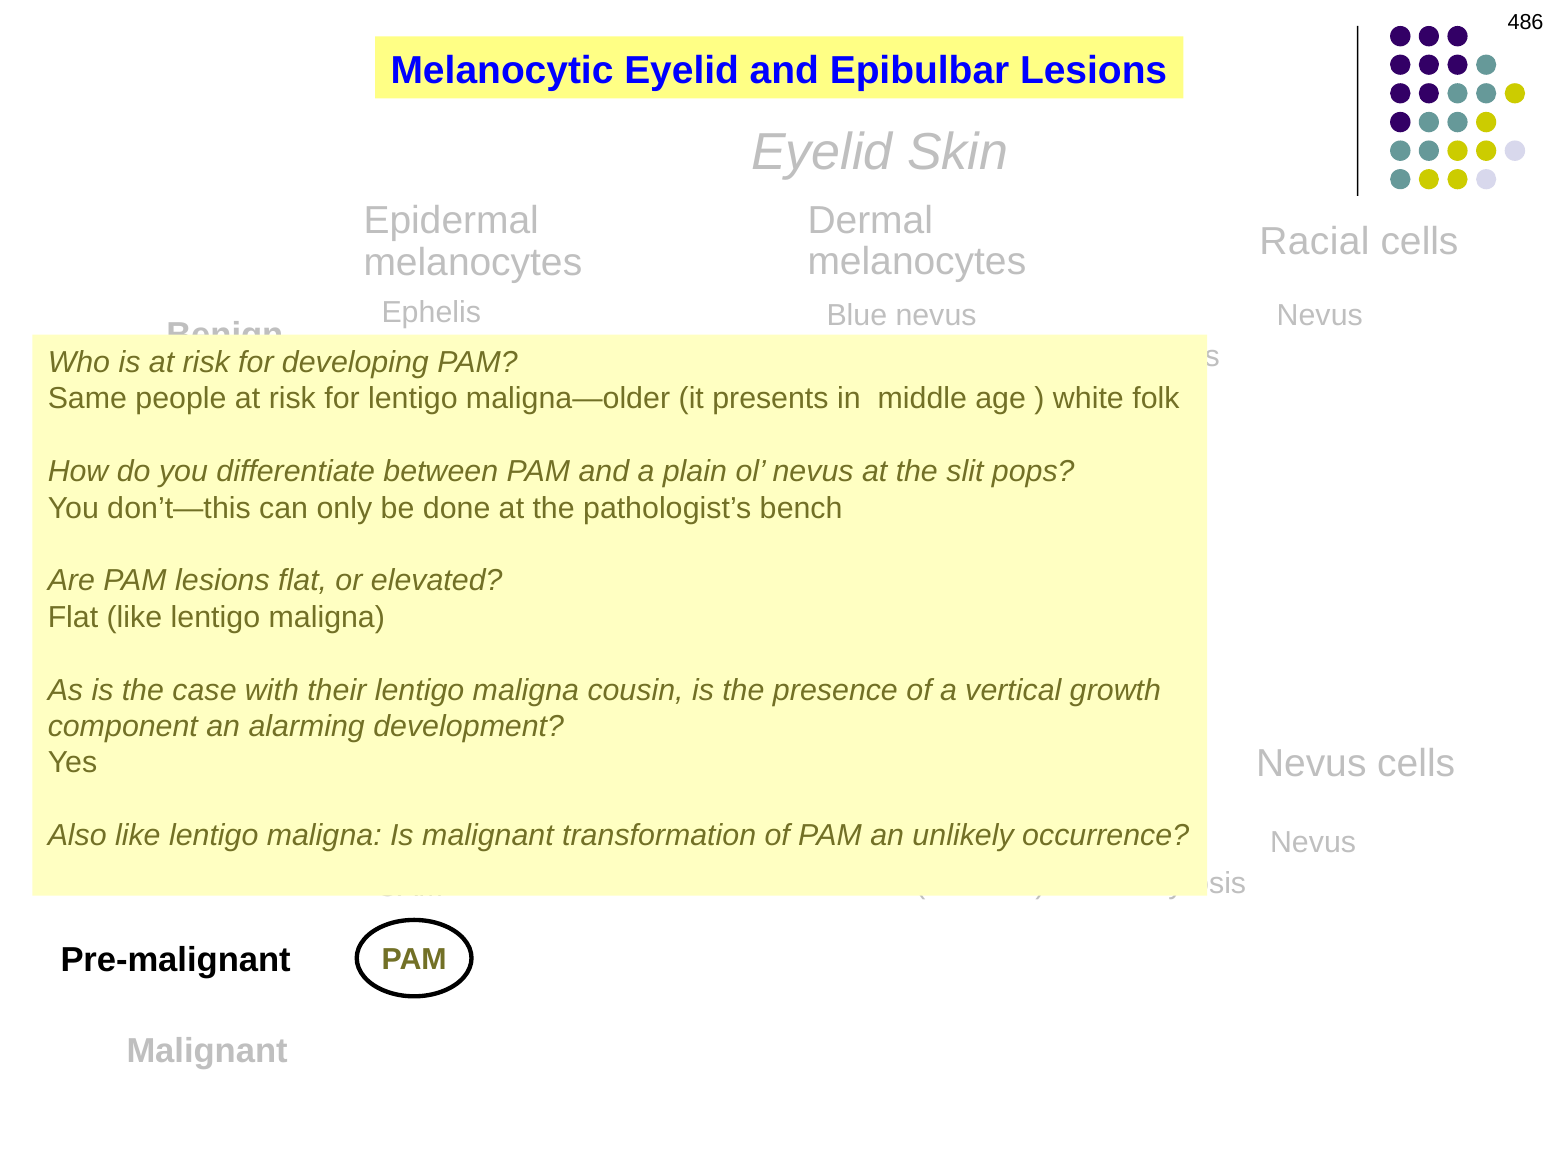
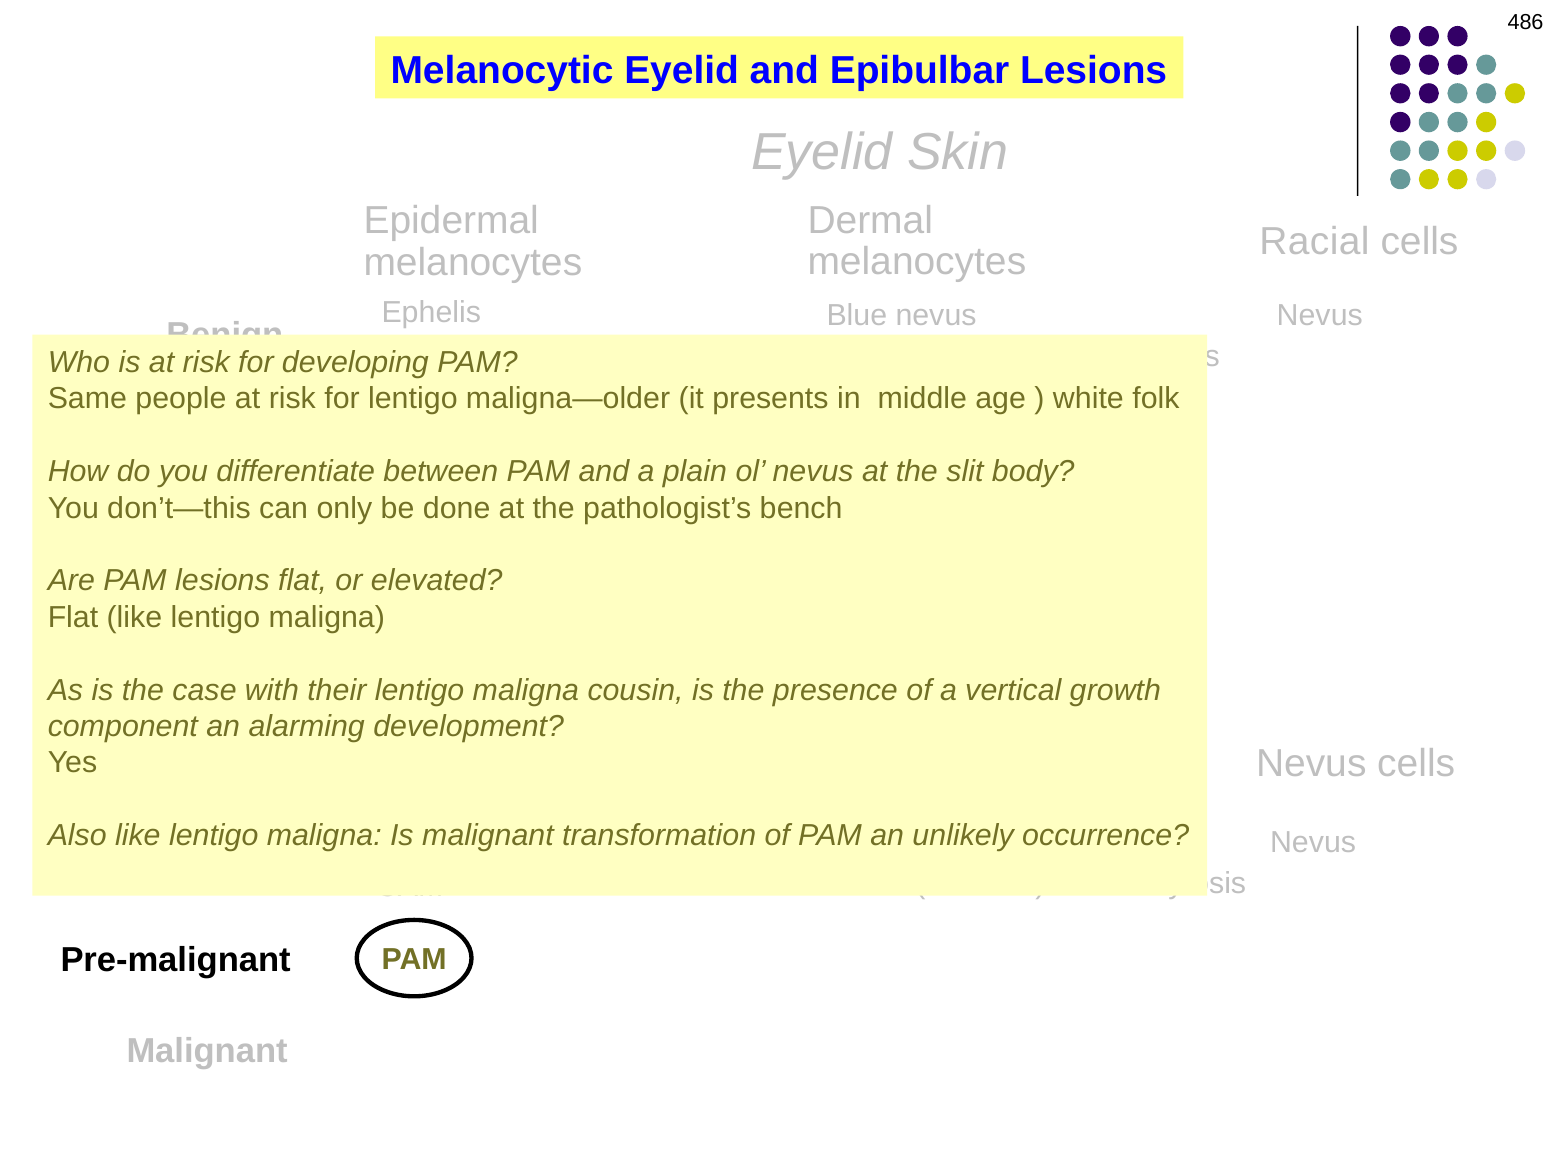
pops: pops -> body (1033, 472)
